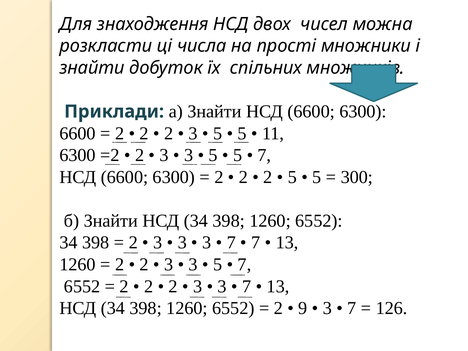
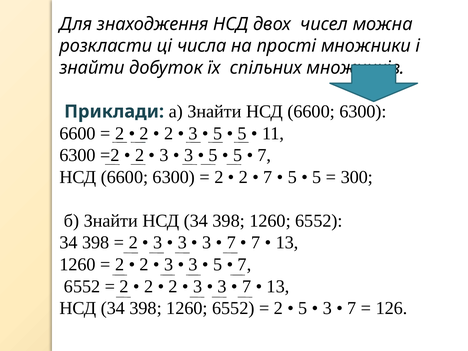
2: 2 -> 7 (268, 177)
9: 9 -> 5 (303, 308)
